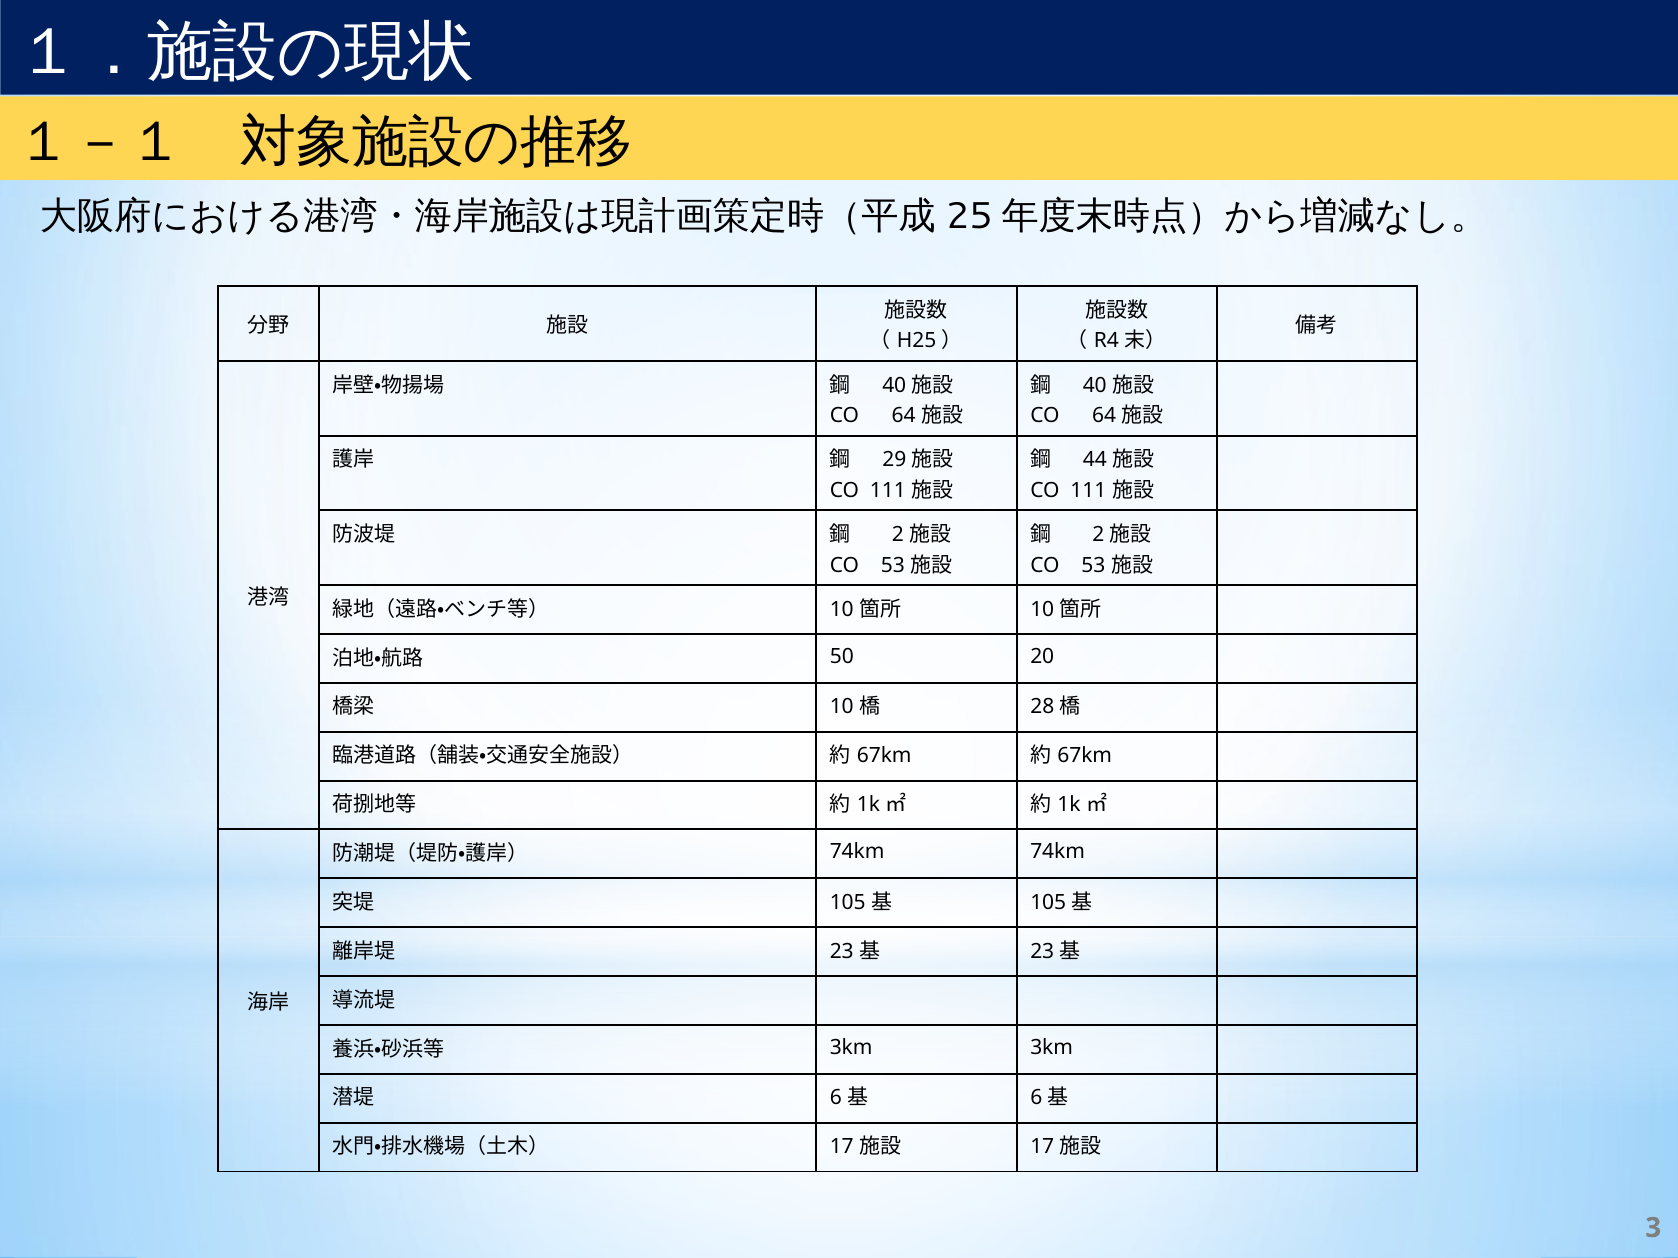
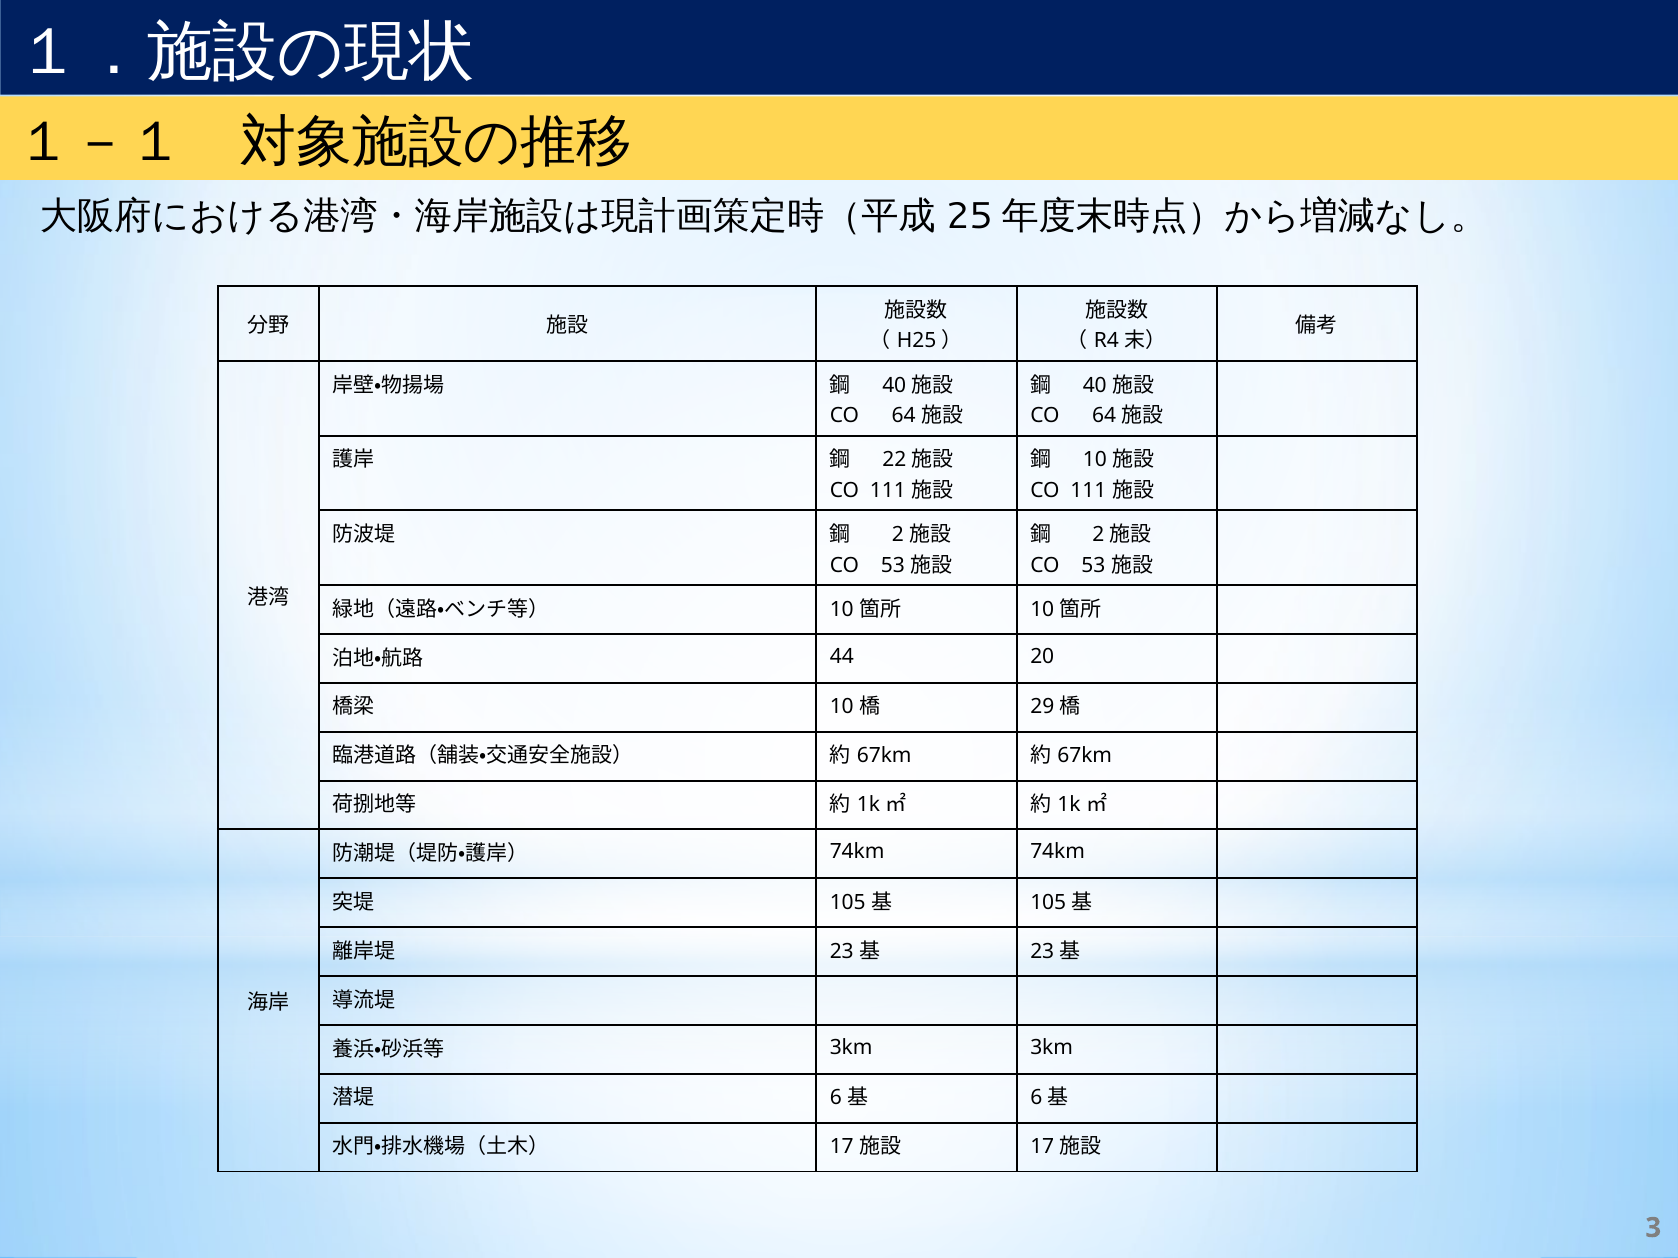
29: 29 -> 22 (894, 460)
44: 44 -> 10 (1095, 460)
50: 50 -> 44 (842, 657)
28: 28 -> 29 (1042, 707)
